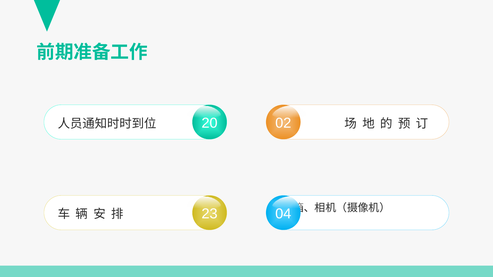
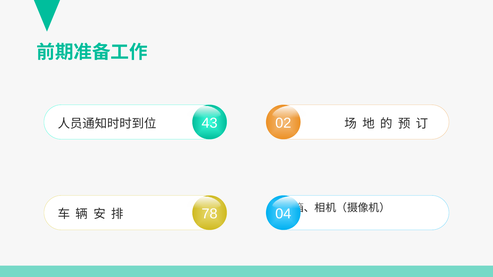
20: 20 -> 43 (210, 123)
23: 23 -> 78 (210, 214)
